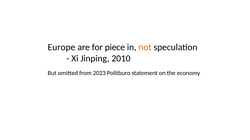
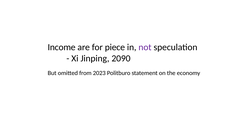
Europe: Europe -> Income (62, 47)
not colour: orange -> purple (145, 47)
2010: 2010 -> 2090 (121, 59)
